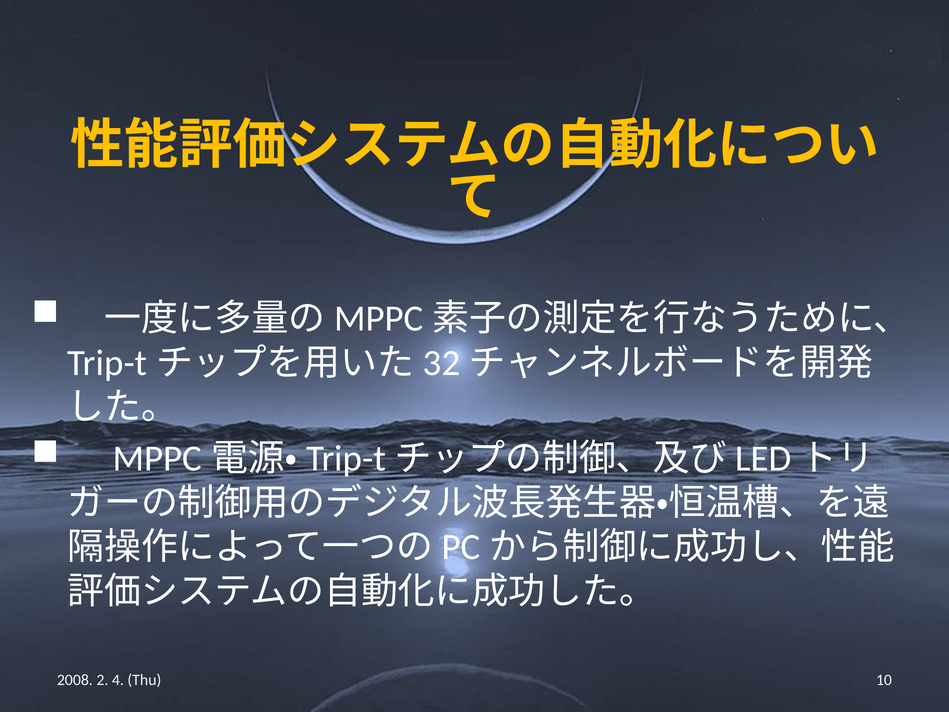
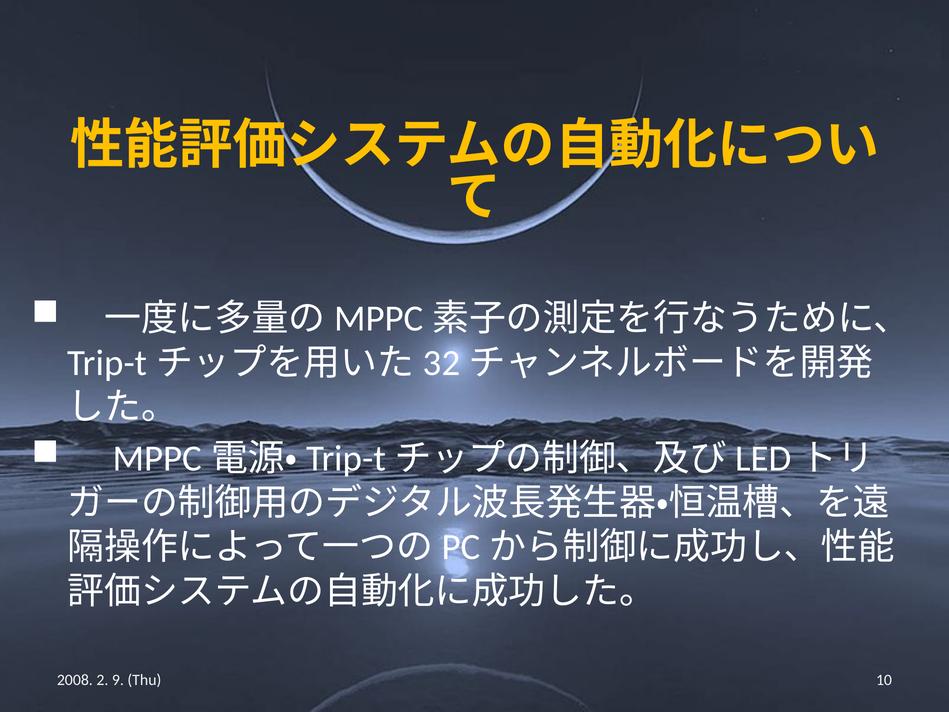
4: 4 -> 9 (118, 680)
